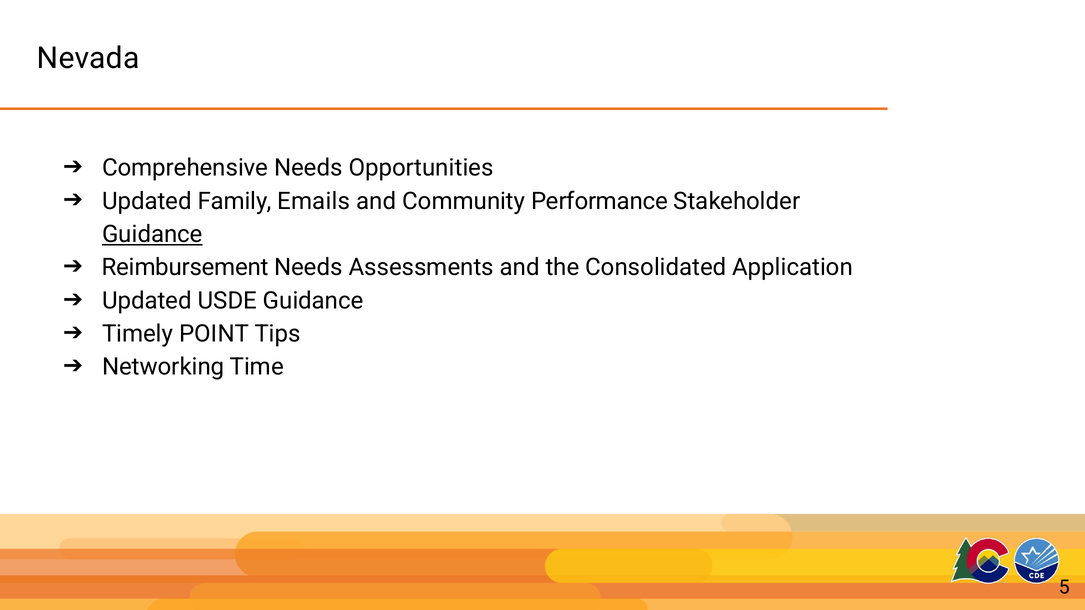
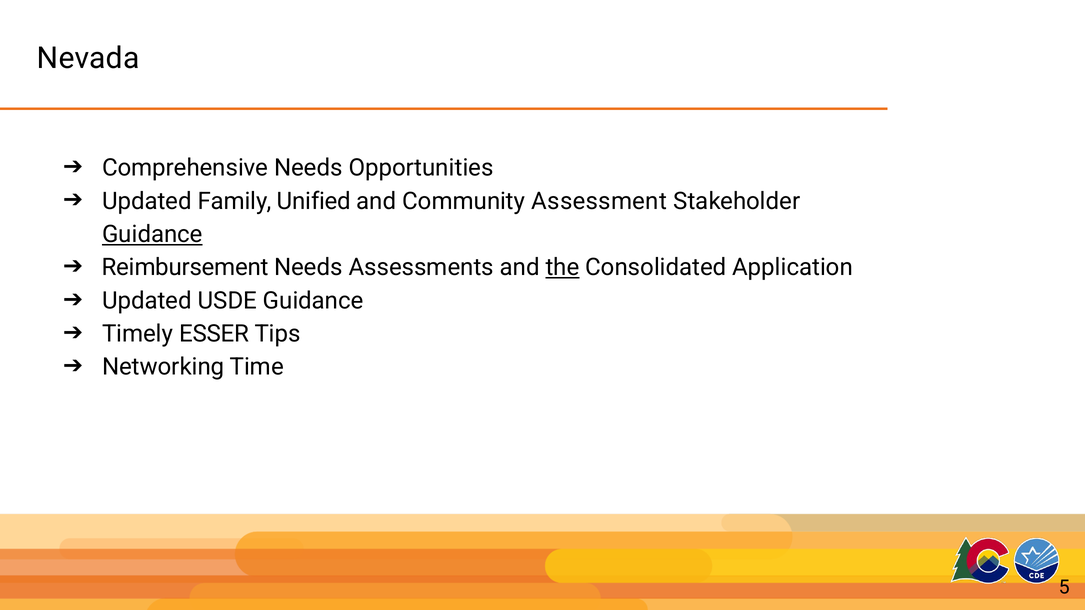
Emails: Emails -> Unified (314, 201)
Performance: Performance -> Assessment (599, 201)
the underline: none -> present (562, 268)
POINT: POINT -> ESSER (214, 334)
